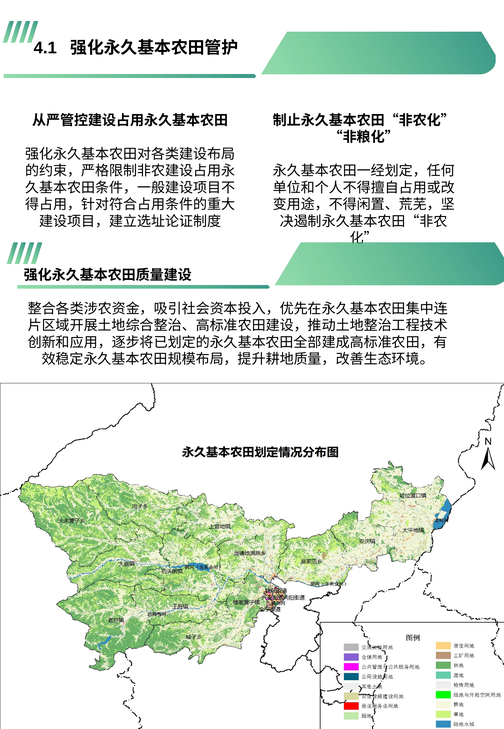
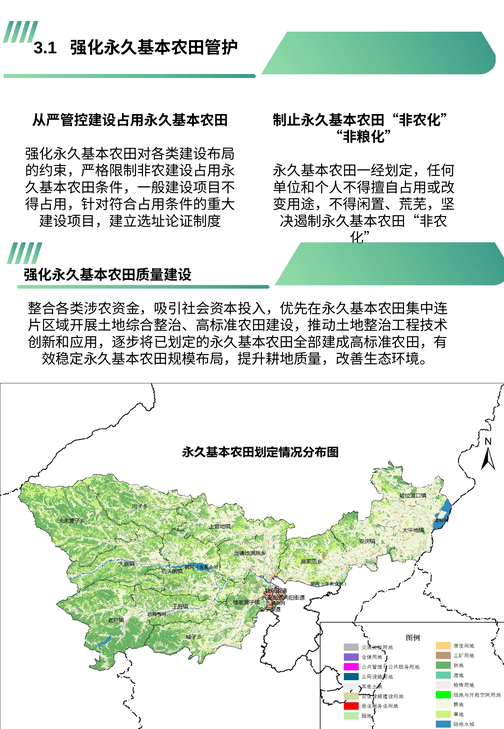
4.1: 4.1 -> 3.1 (45, 48)
